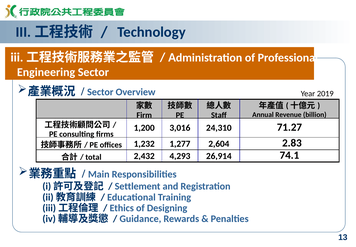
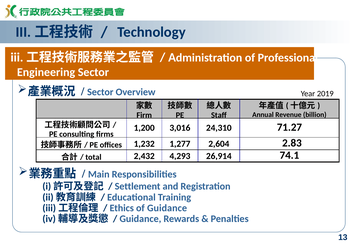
of Designing: Designing -> Guidance (167, 208)
